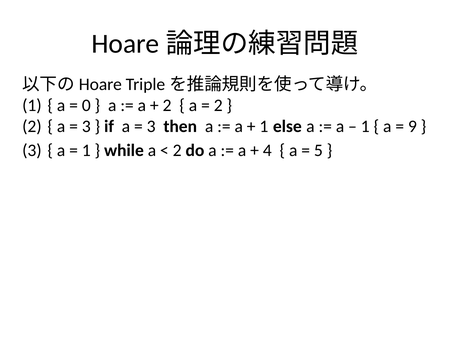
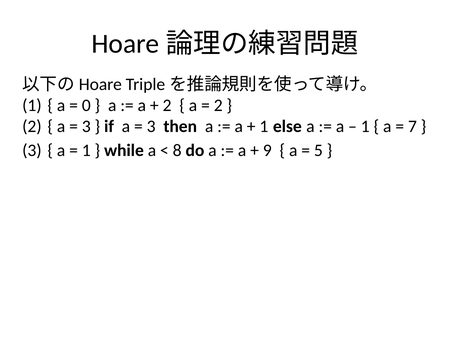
9: 9 -> 7 (412, 126)
2: 2 -> 8 (177, 150)
4: 4 -> 9 (267, 150)
